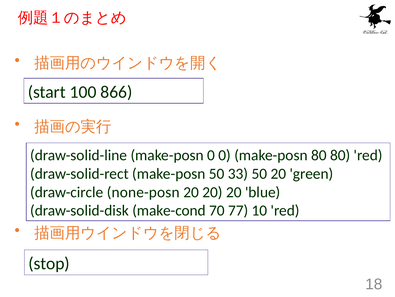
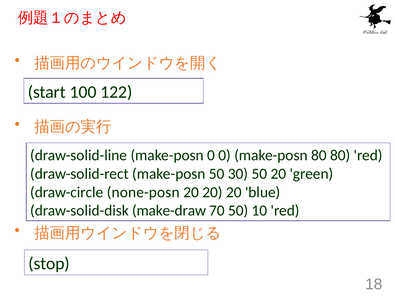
866: 866 -> 122 (116, 92)
33: 33 -> 30 (238, 173)
make-cond: make-cond -> make-draw (169, 210)
70 77: 77 -> 50 (238, 210)
